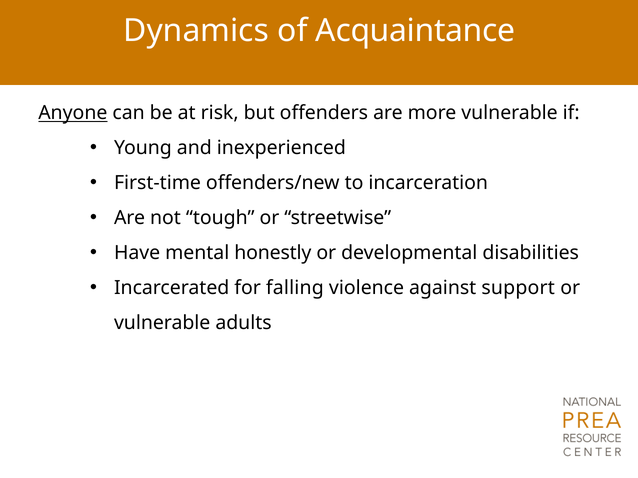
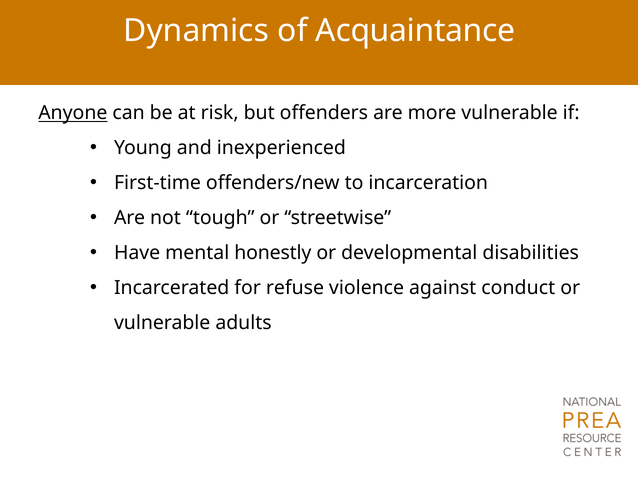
falling: falling -> refuse (295, 288)
support: support -> conduct (518, 288)
